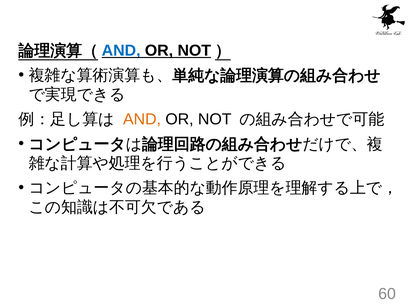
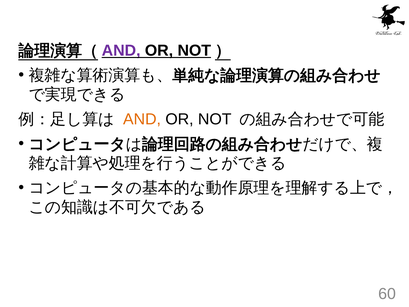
AND colour: blue -> purple (121, 51)
